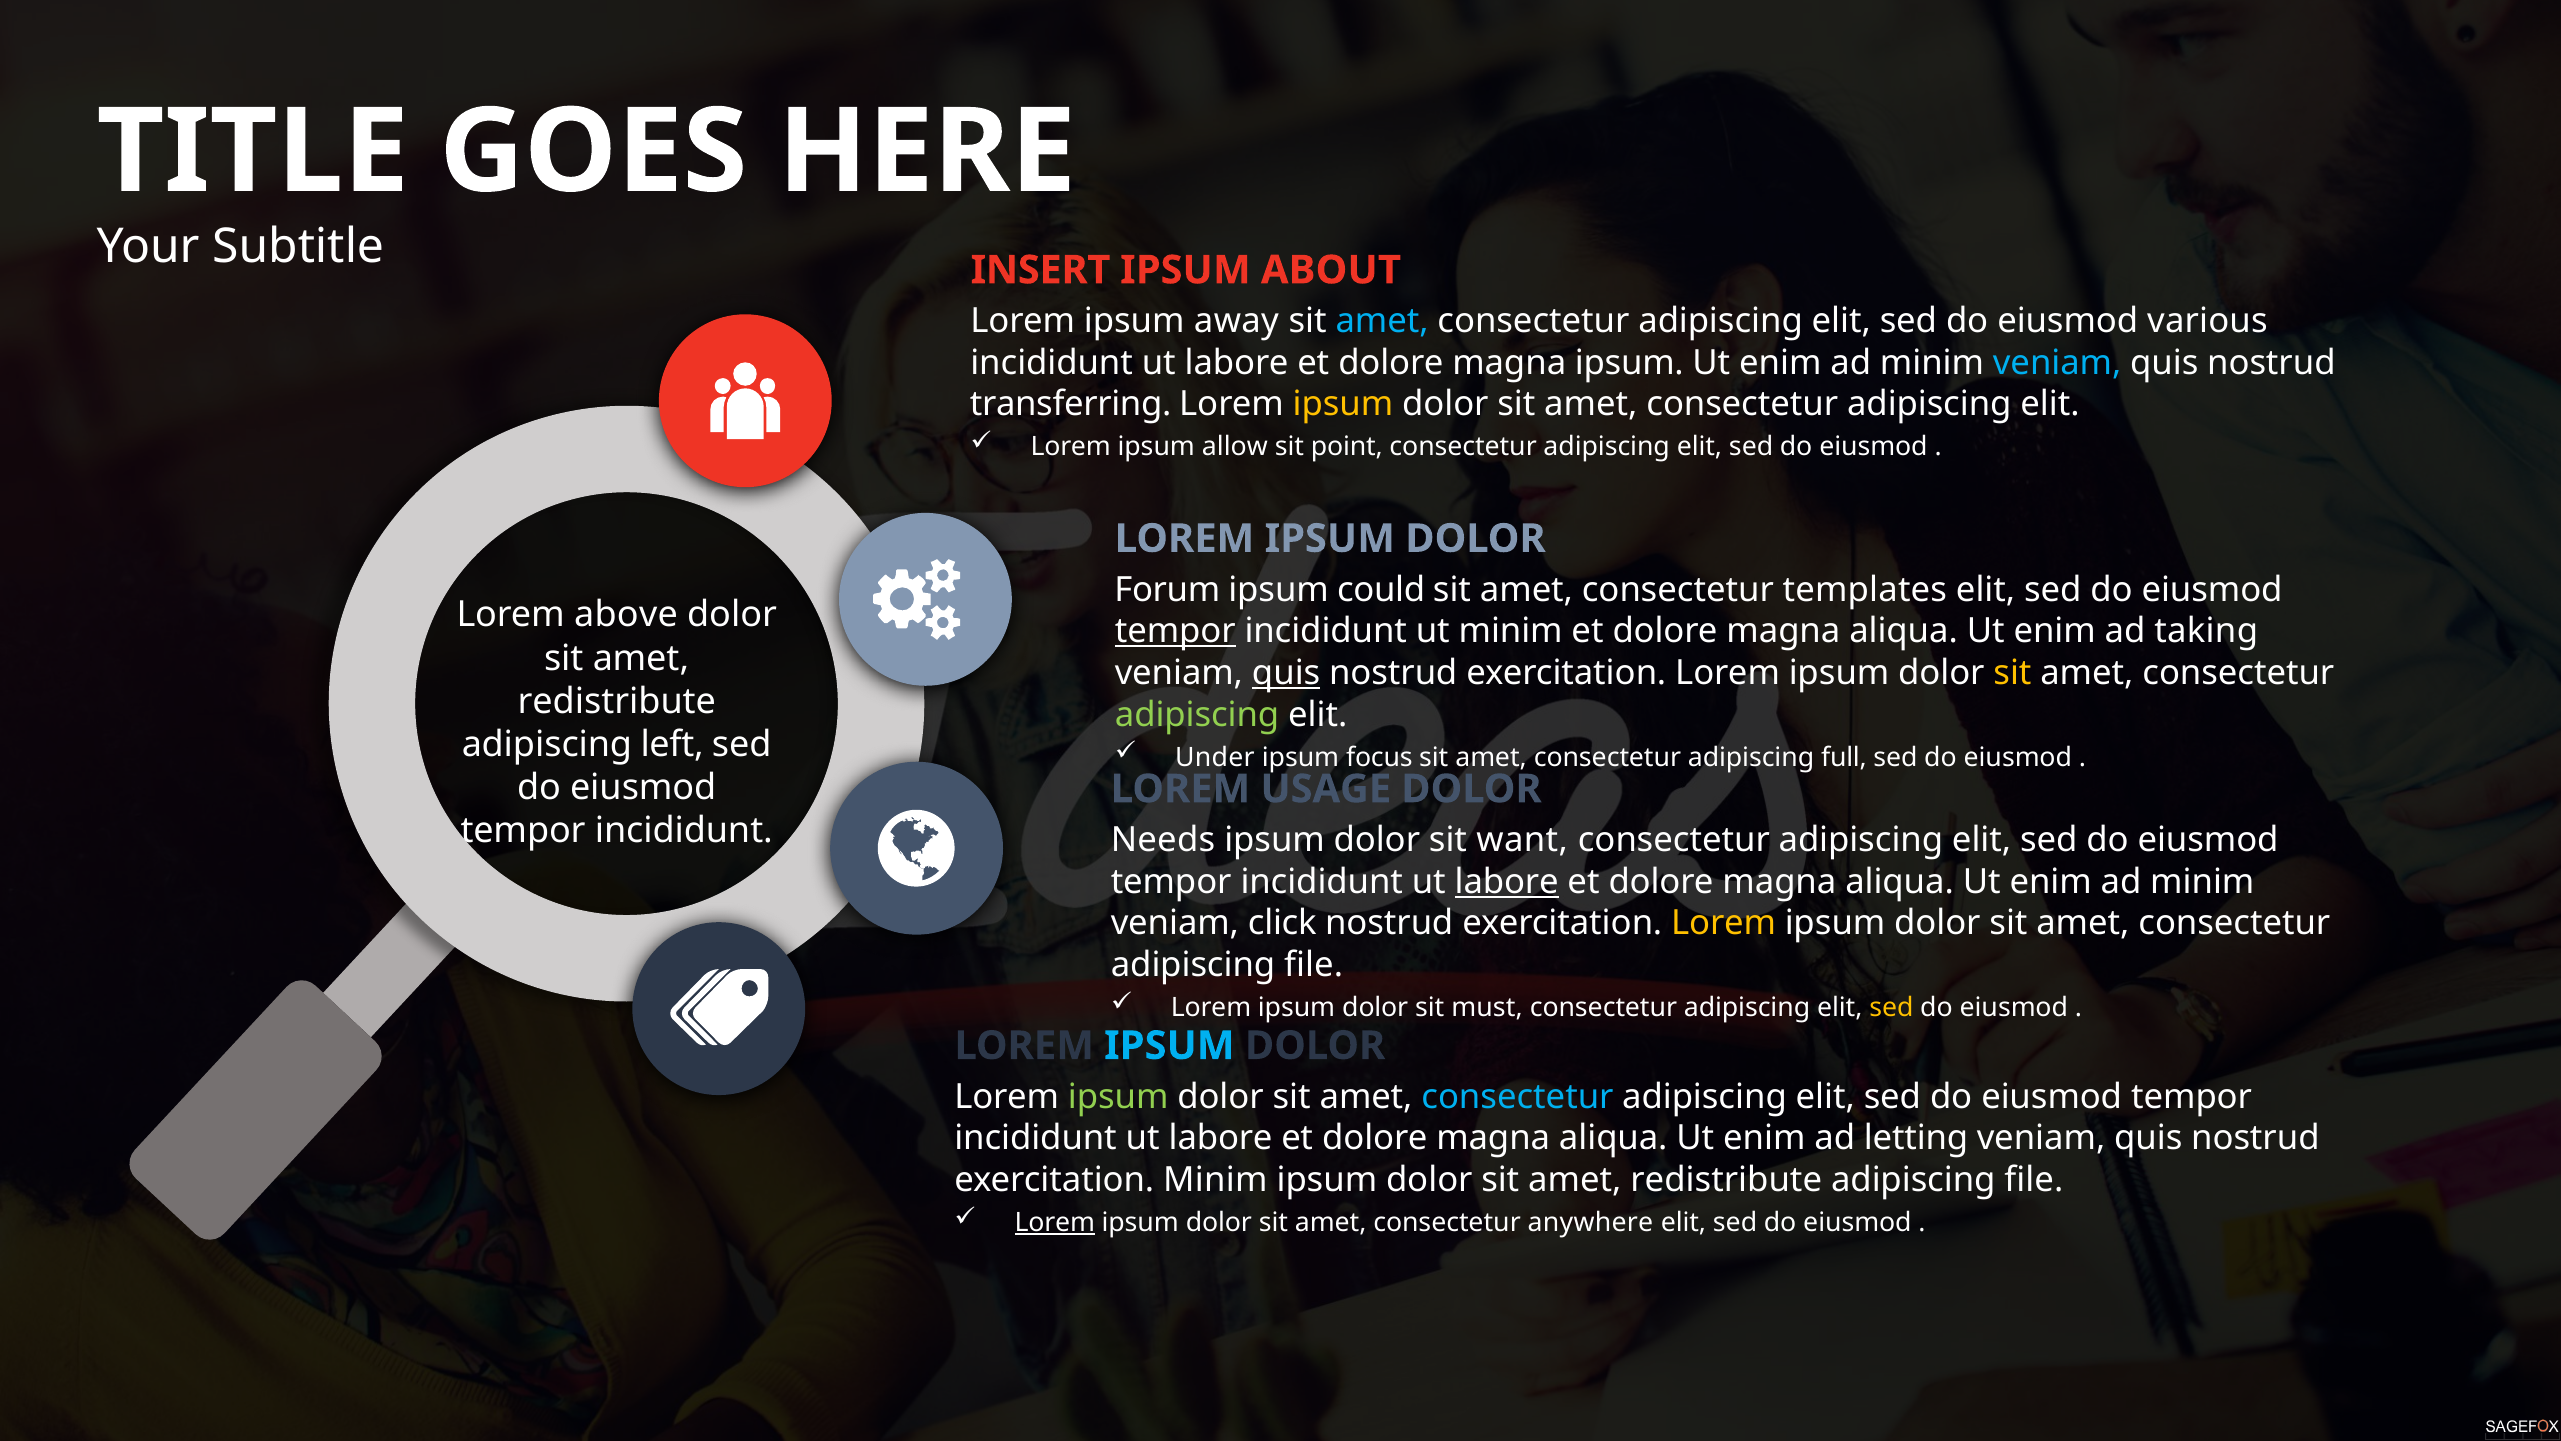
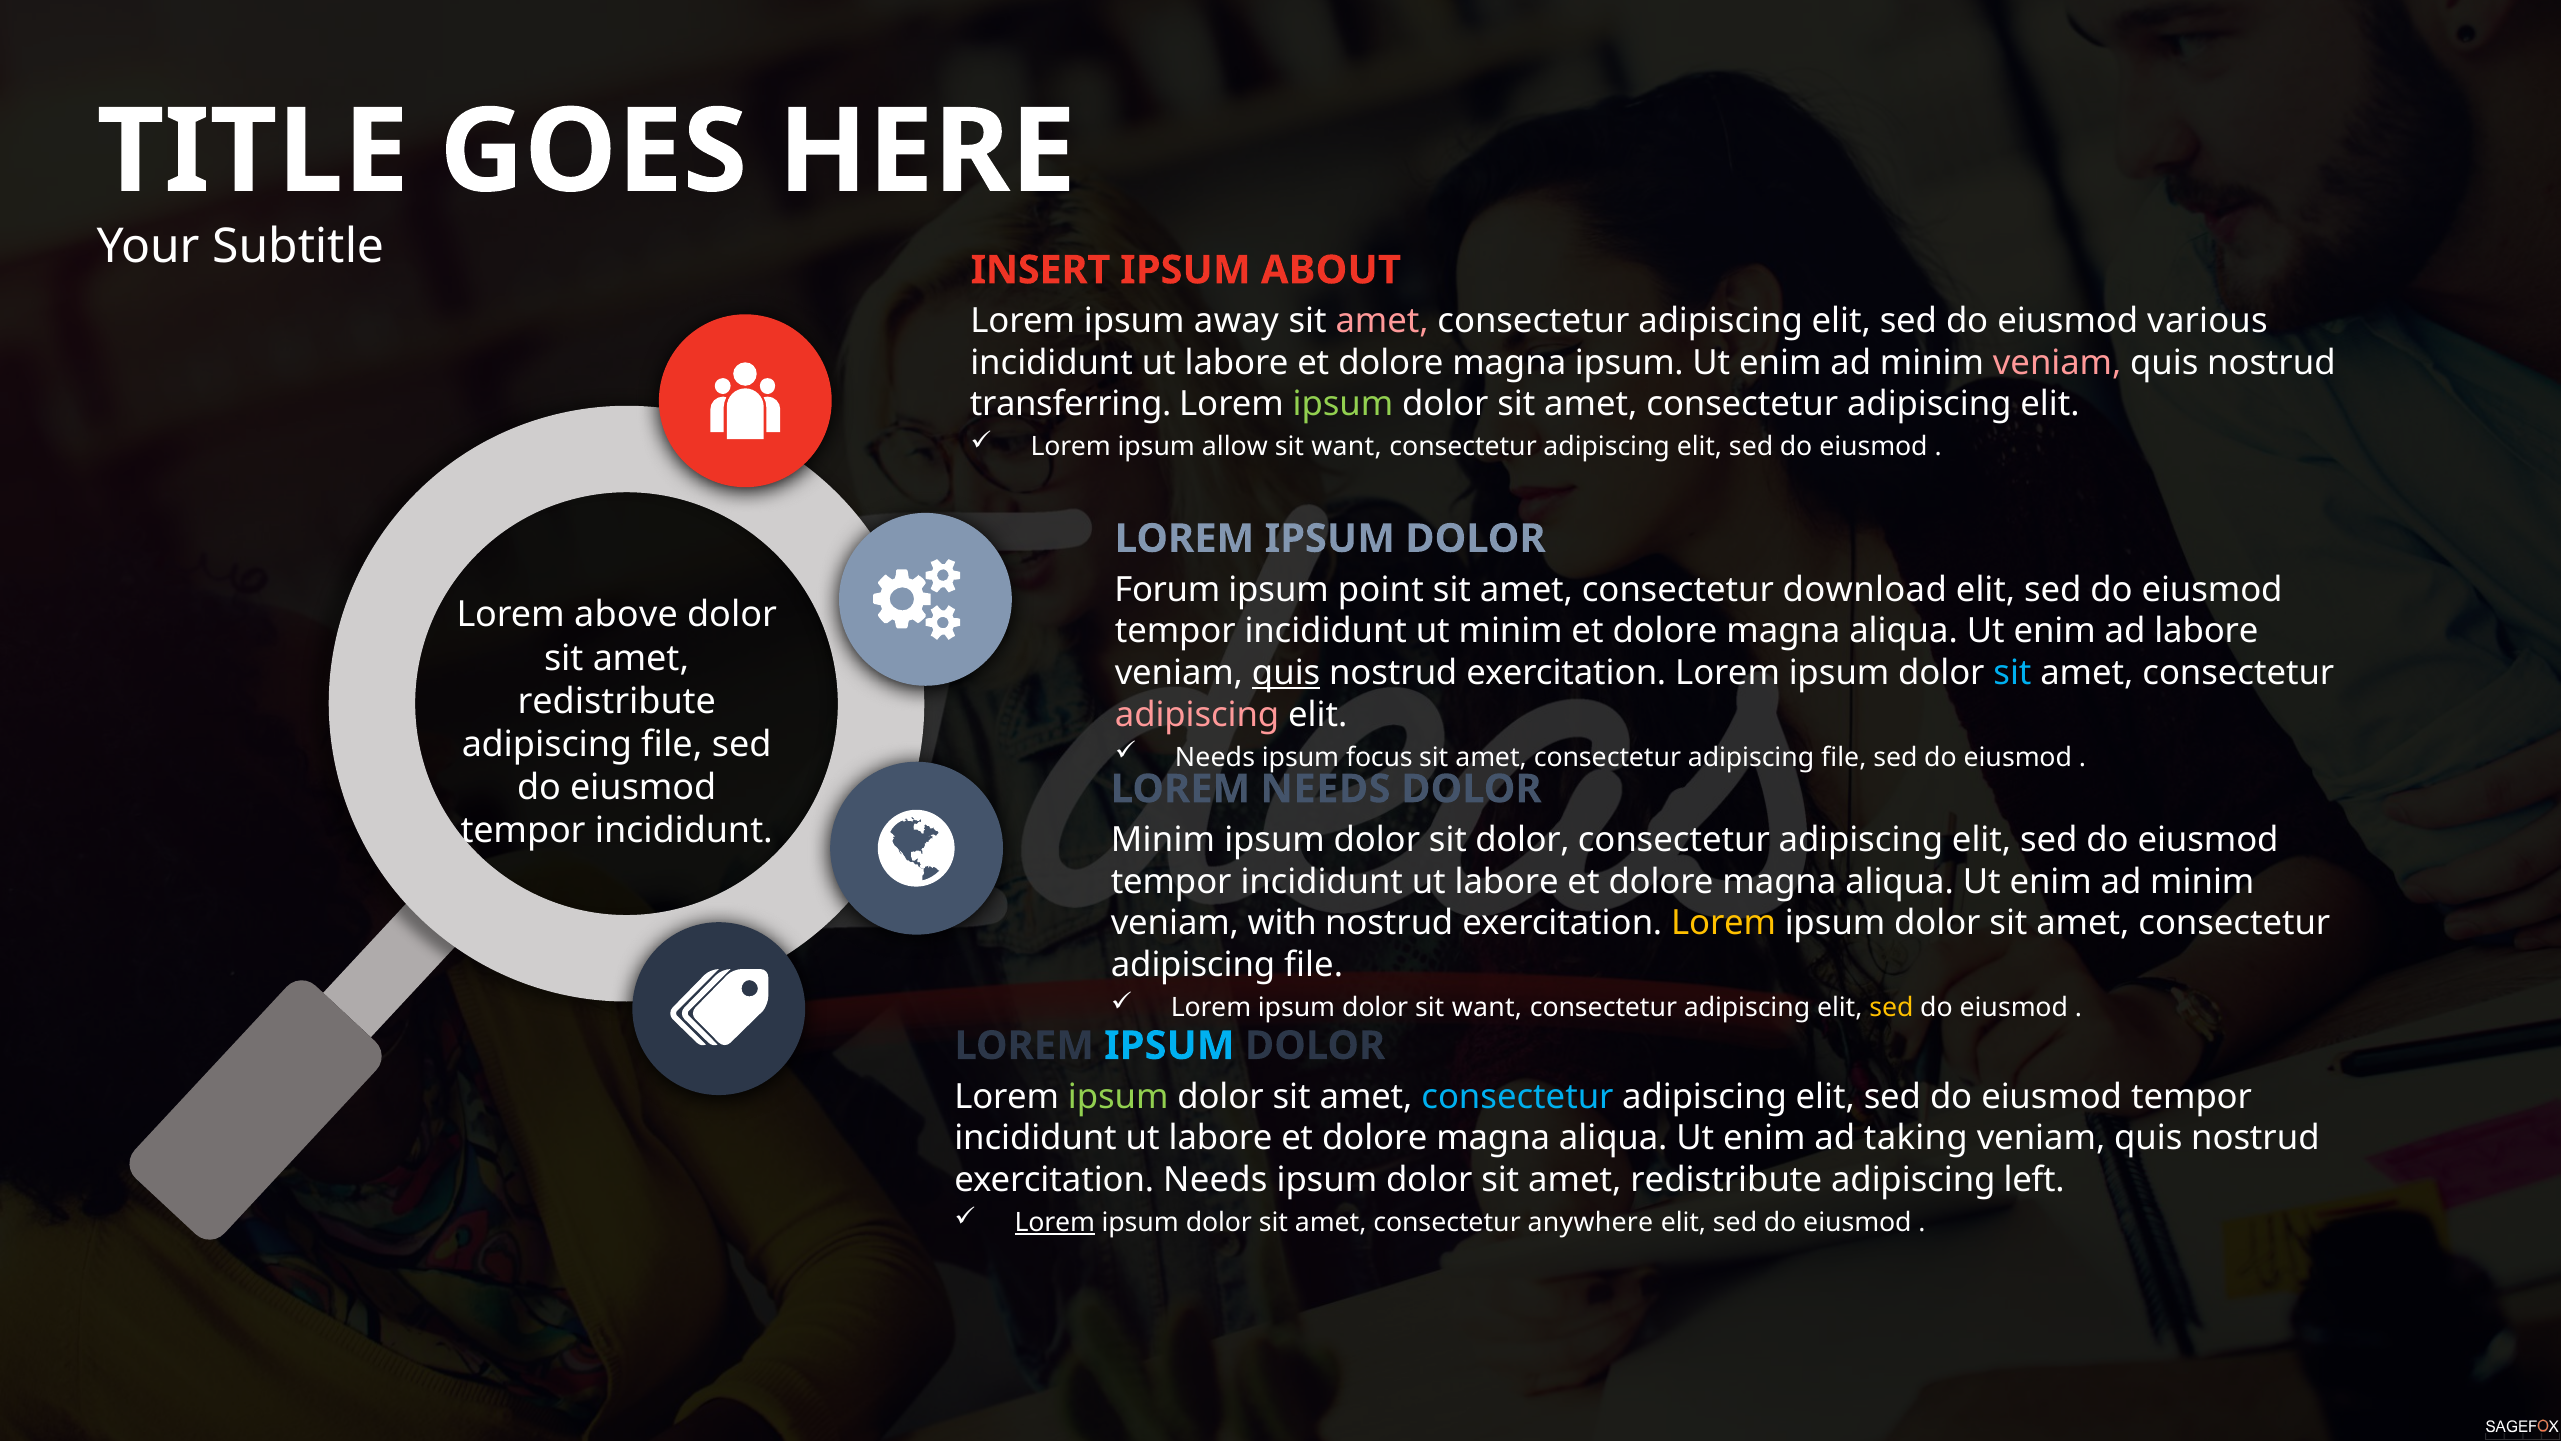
amet colour: light blue -> pink (1382, 321)
veniam colour: light blue -> pink (2057, 363)
ipsum colour: yellow -> light green (1343, 404)
point: point -> want (1347, 447)
could: could -> point (1381, 589)
templates: templates -> download (1865, 589)
tempor underline: present -> none (1175, 631)
ad taking: taking -> labore (2206, 631)
sit colour: yellow -> light blue (2012, 673)
adipiscing colour: light green -> pink (1197, 714)
left: left -> file (672, 744)
Under: Under -> Needs (1215, 757)
full: full -> file (1844, 757)
LOREM USAGE: USAGE -> NEEDS (1326, 789)
Needs: Needs -> Minim (1163, 840)
sit want: want -> dolor (1523, 840)
labore underline: present -> none (1507, 881)
click: click -> with (1282, 923)
dolor sit must: must -> want (1487, 1007)
letting: letting -> taking (1916, 1138)
exercitation Minim: Minim -> Needs (1215, 1180)
file: file -> left (2034, 1180)
